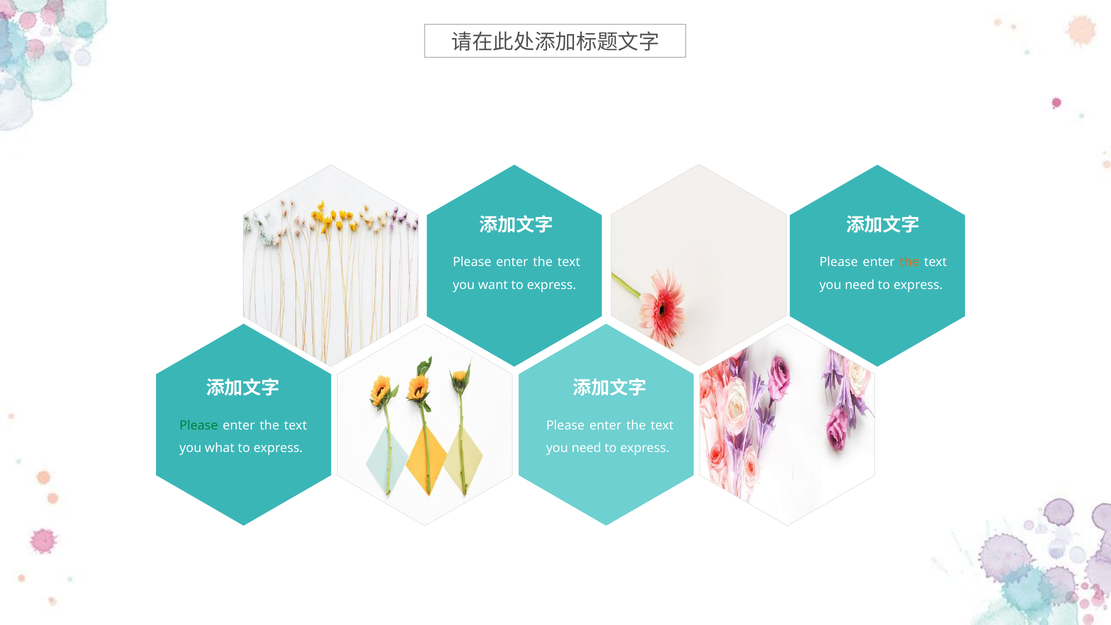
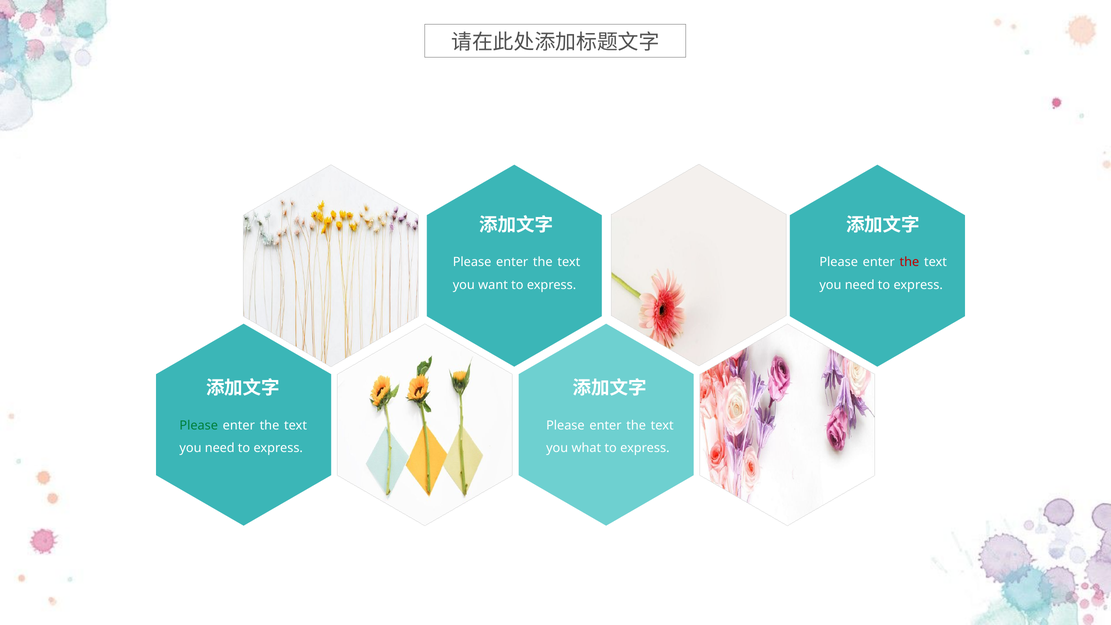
the colour: orange -> red (909, 262)
what: what -> need (220, 448)
need: need -> what (586, 448)
